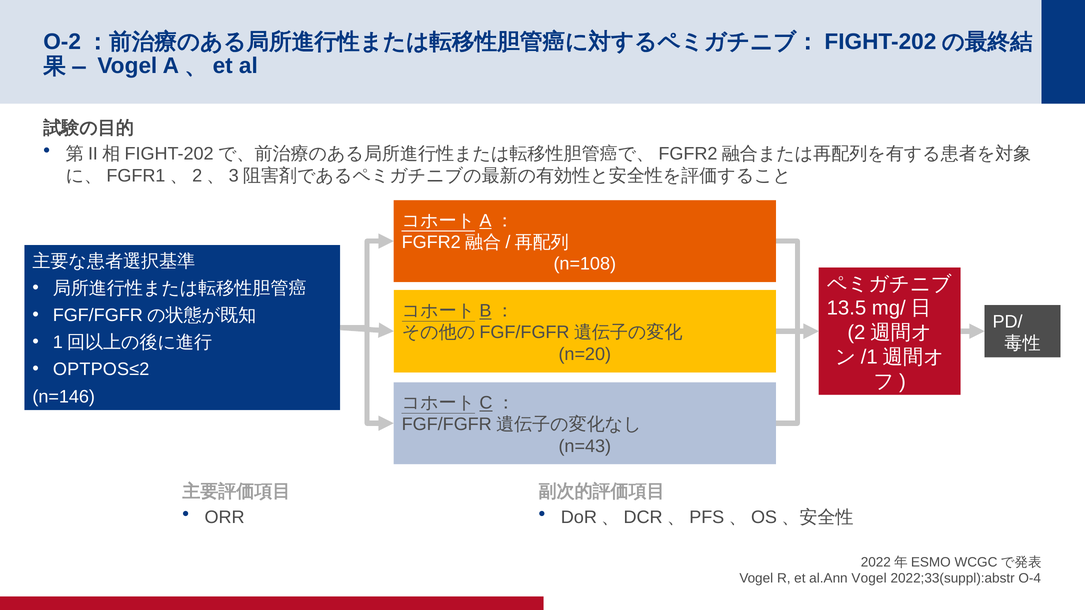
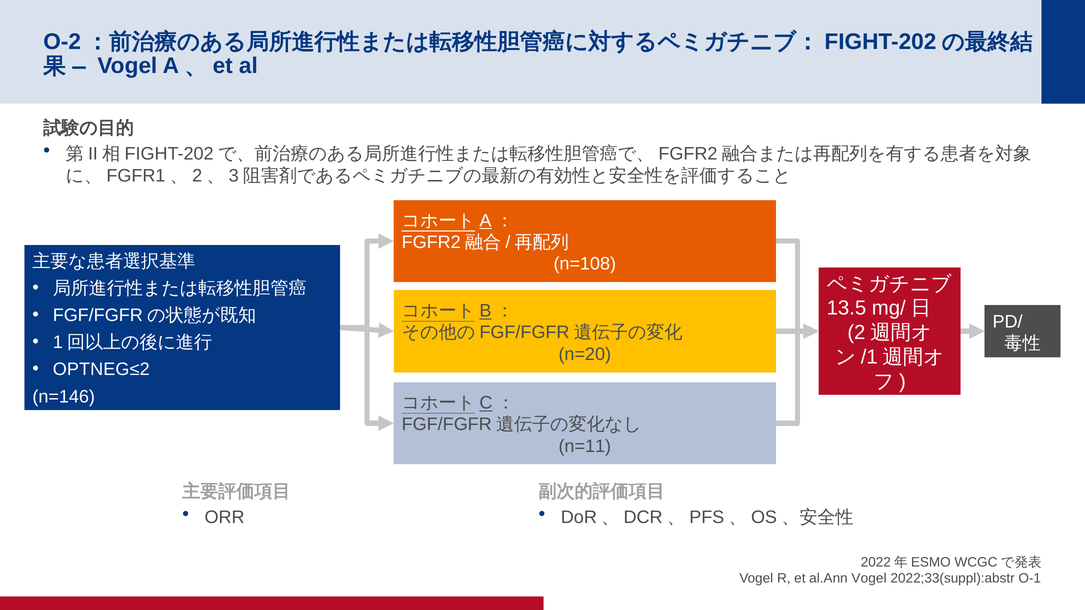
OPTPOS≤2: OPTPOS≤2 -> OPTNEG≤2 (101, 370)
n=43: n=43 -> n=11 (585, 446)
O-4: O-4 -> O-1 (1030, 579)
